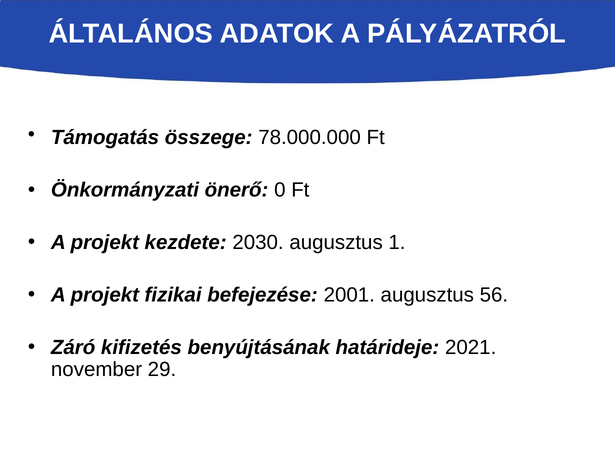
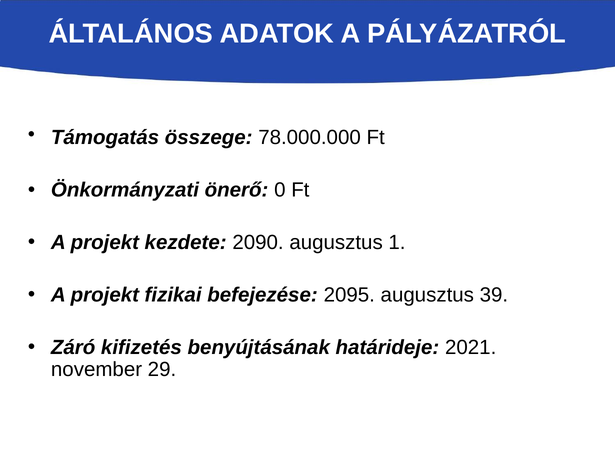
2030: 2030 -> 2090 (258, 243)
2001: 2001 -> 2095 (349, 295)
56: 56 -> 39 (494, 295)
